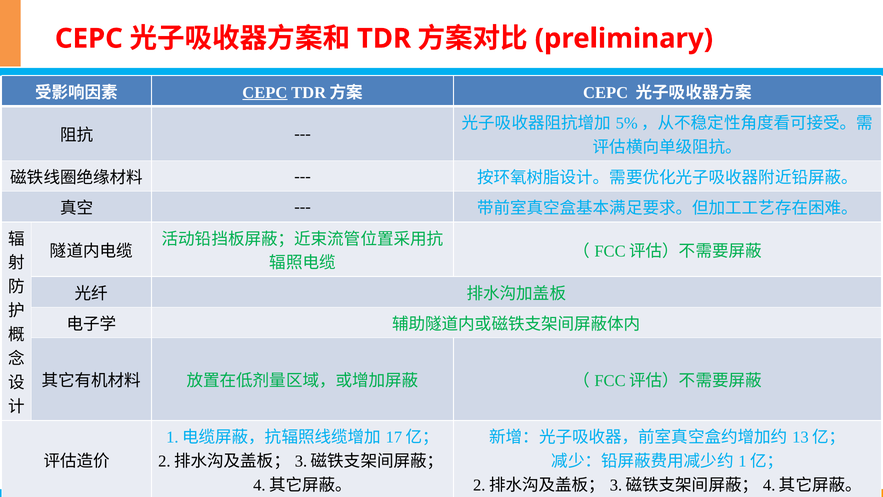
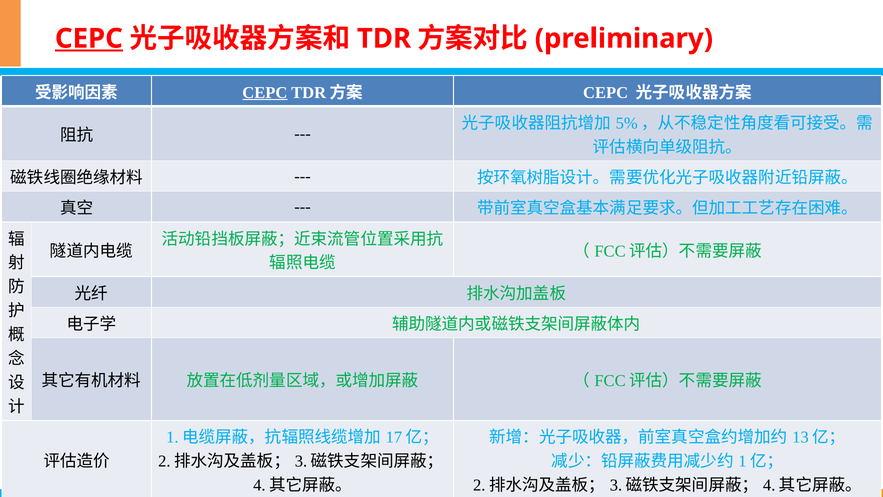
CEPC underline: none -> present (89, 39)
